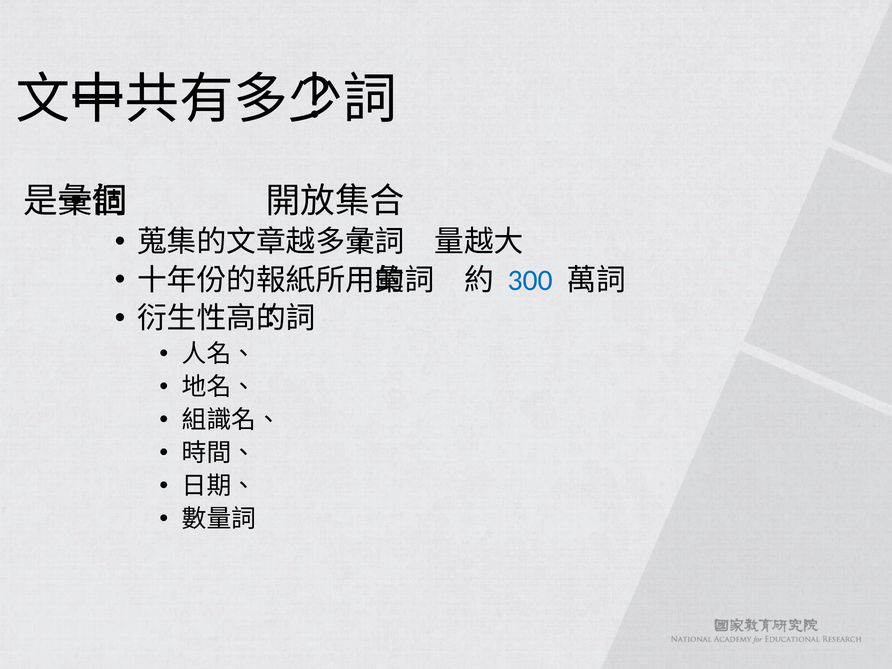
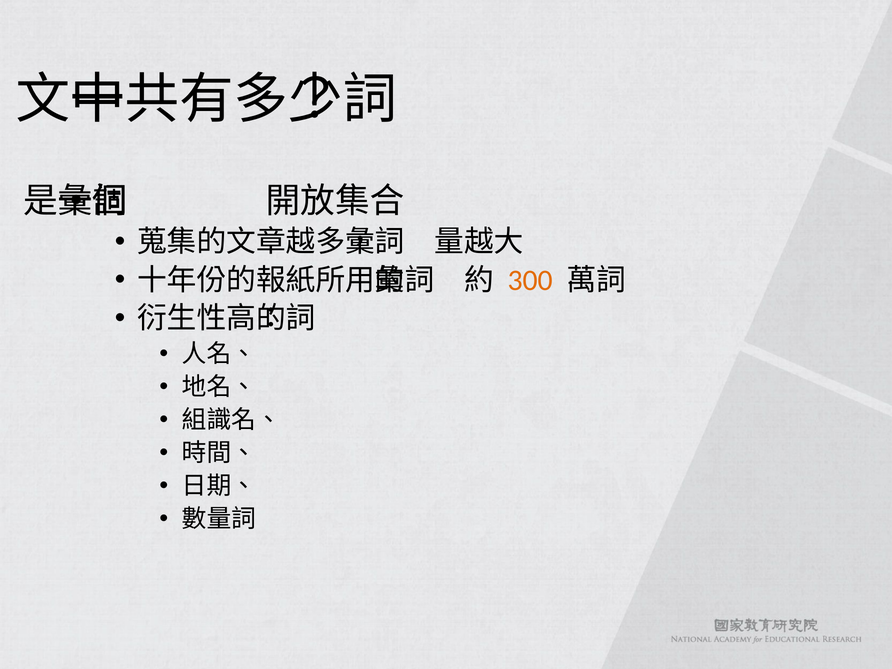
300 colour: blue -> orange (530, 280)
